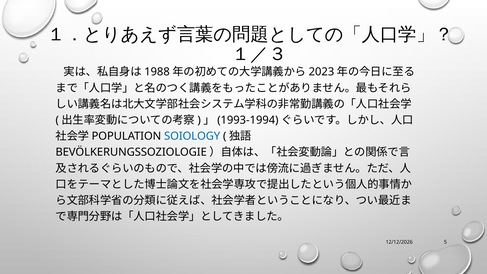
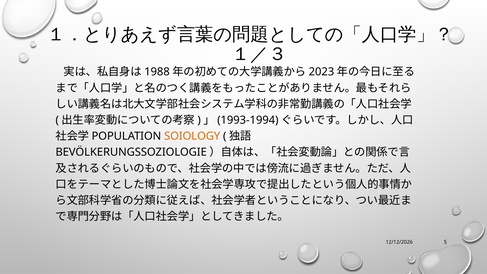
SOIOLOGY colour: blue -> orange (192, 136)
